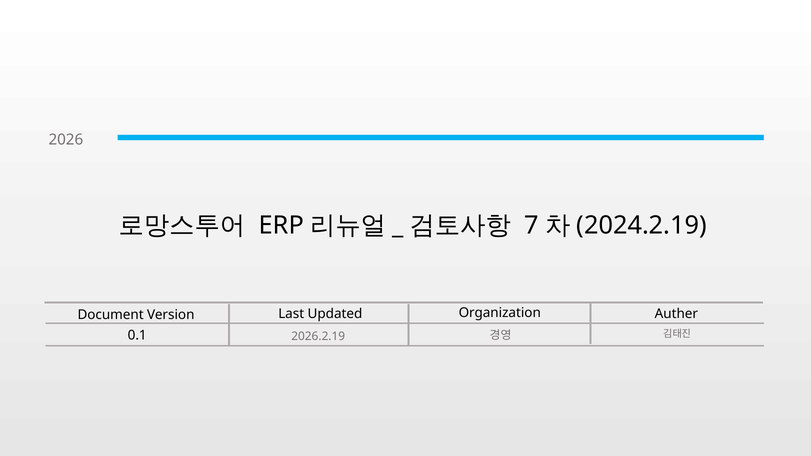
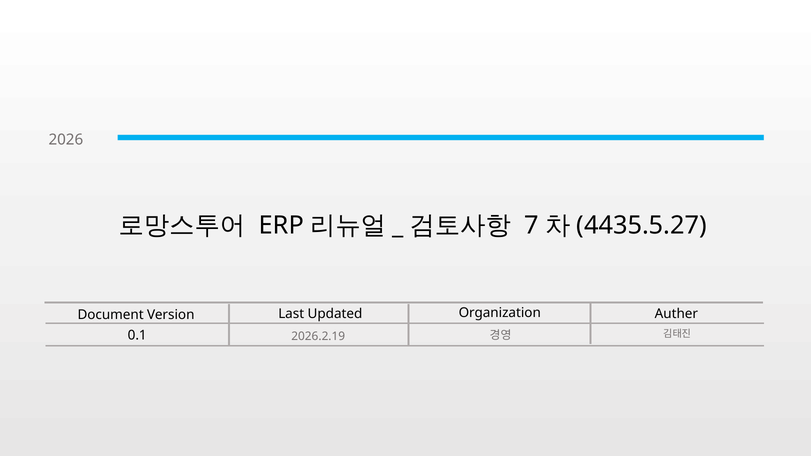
2024.2.19: 2024.2.19 -> 4435.5.27 (642, 226)
